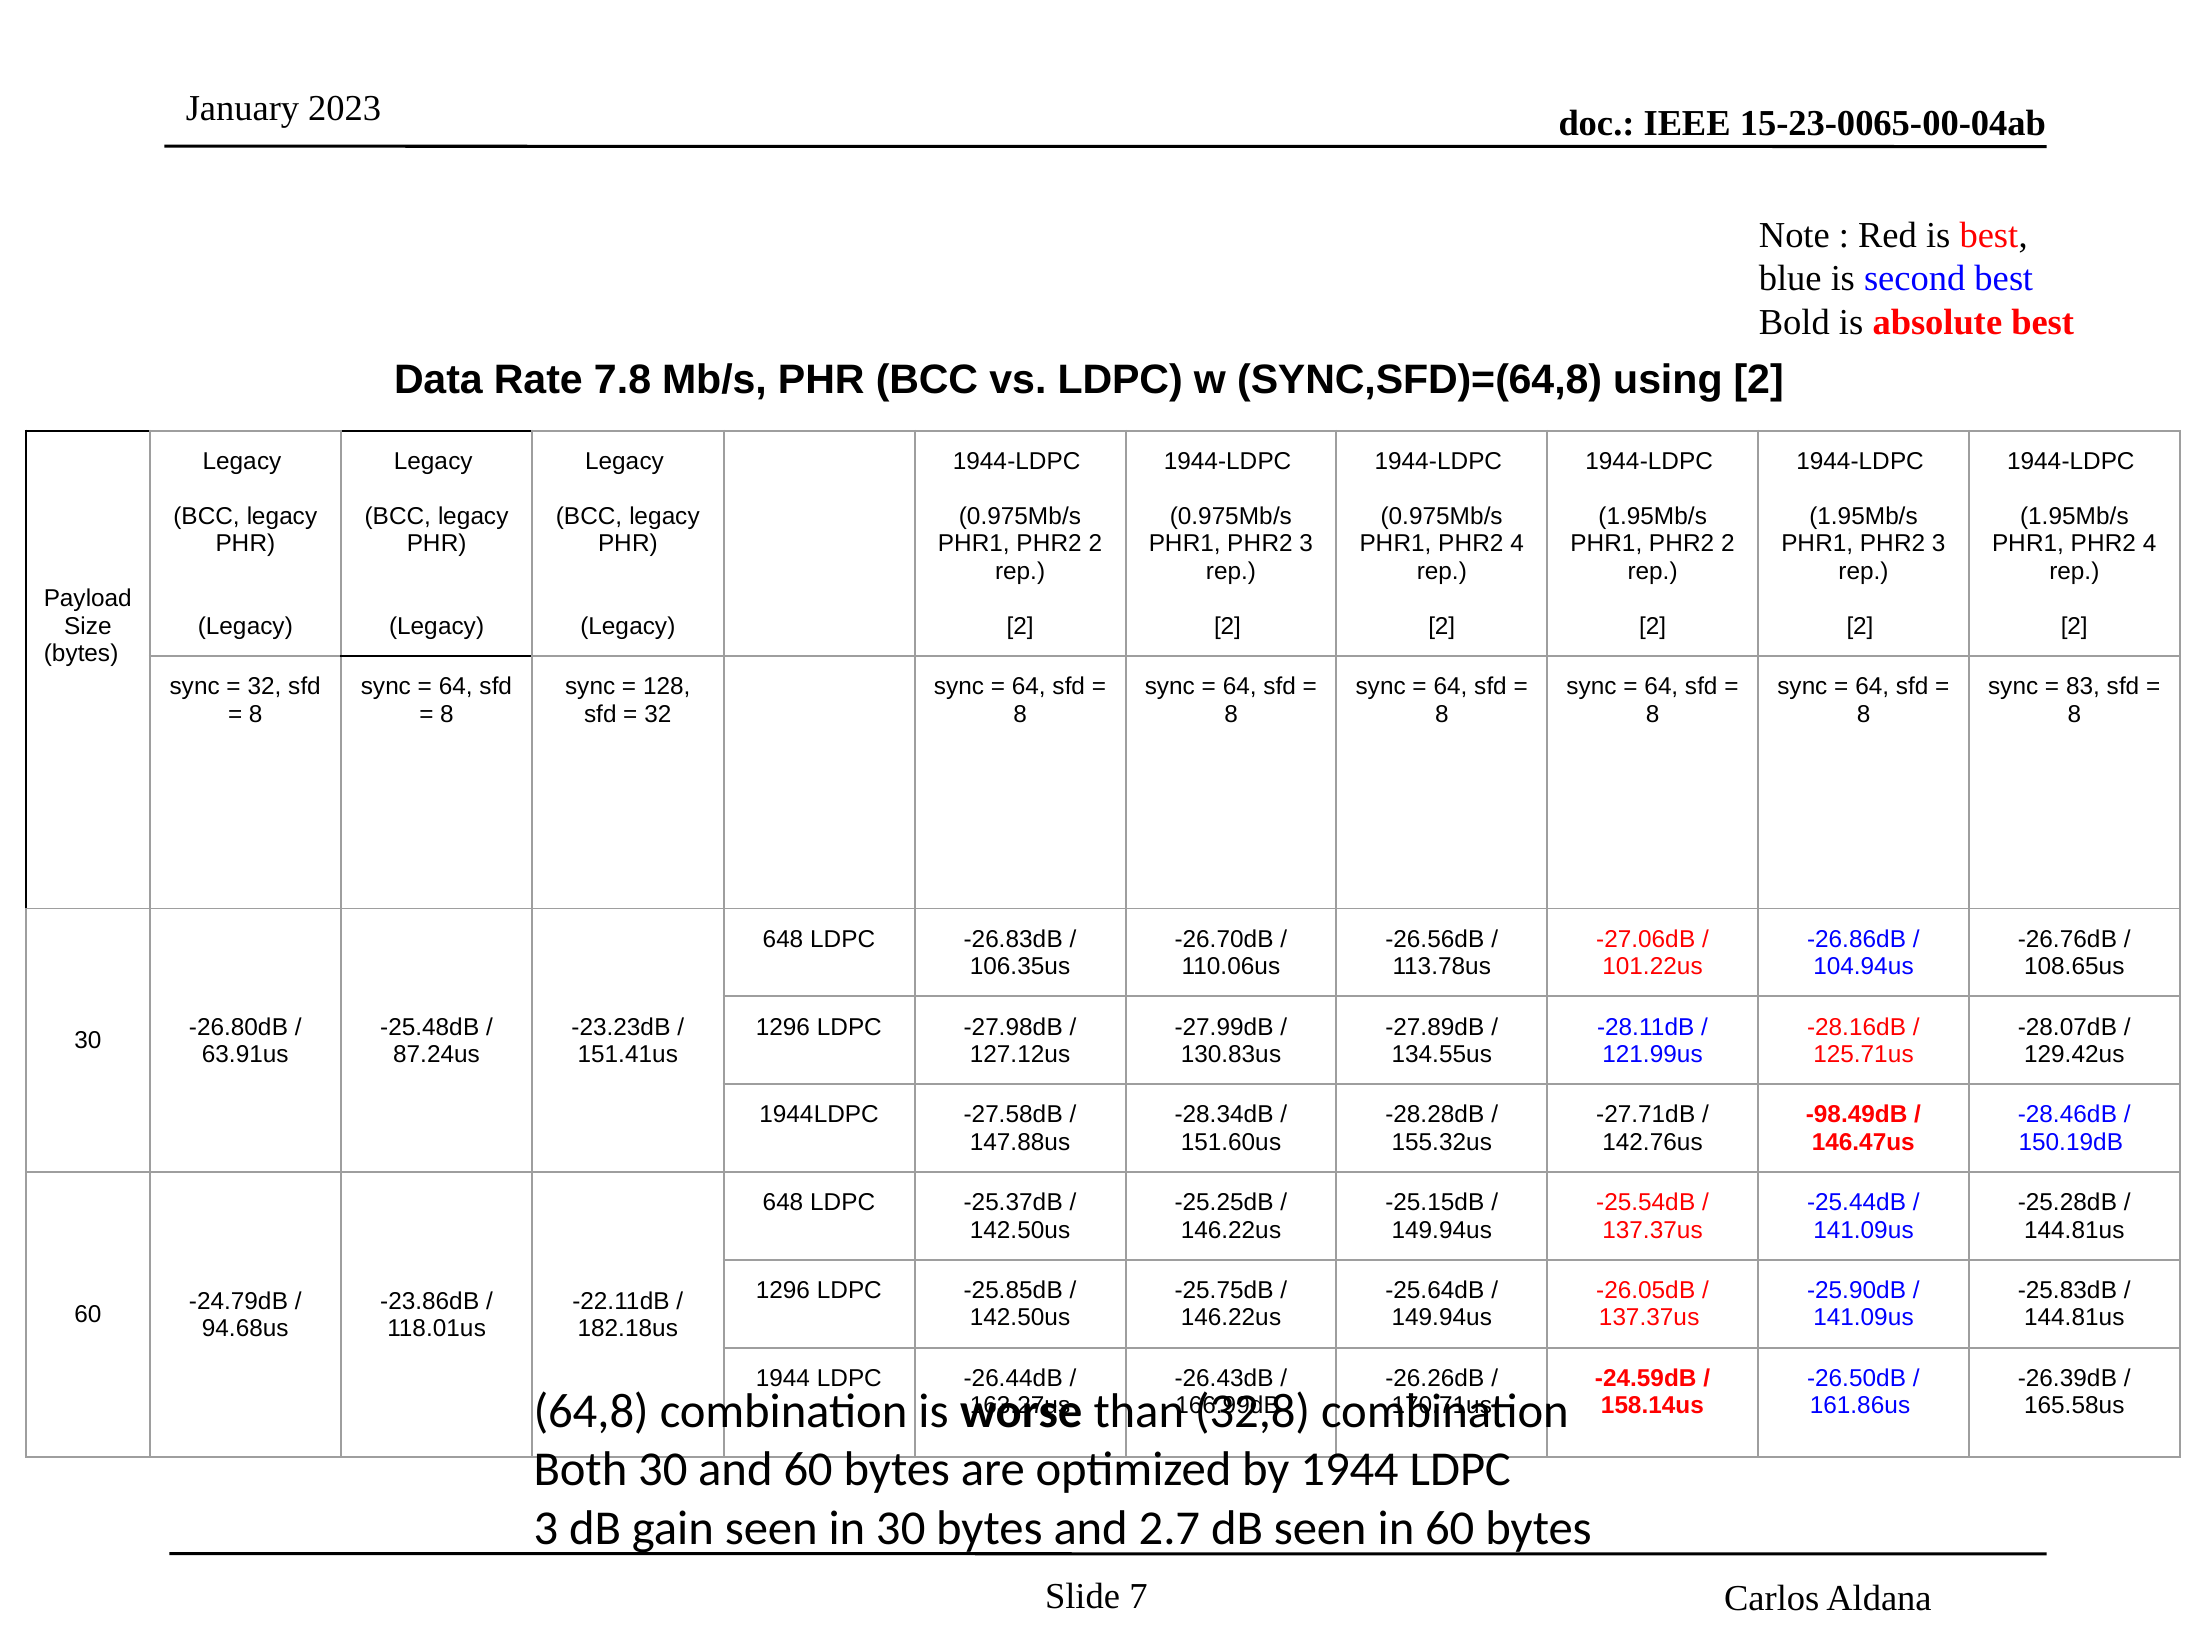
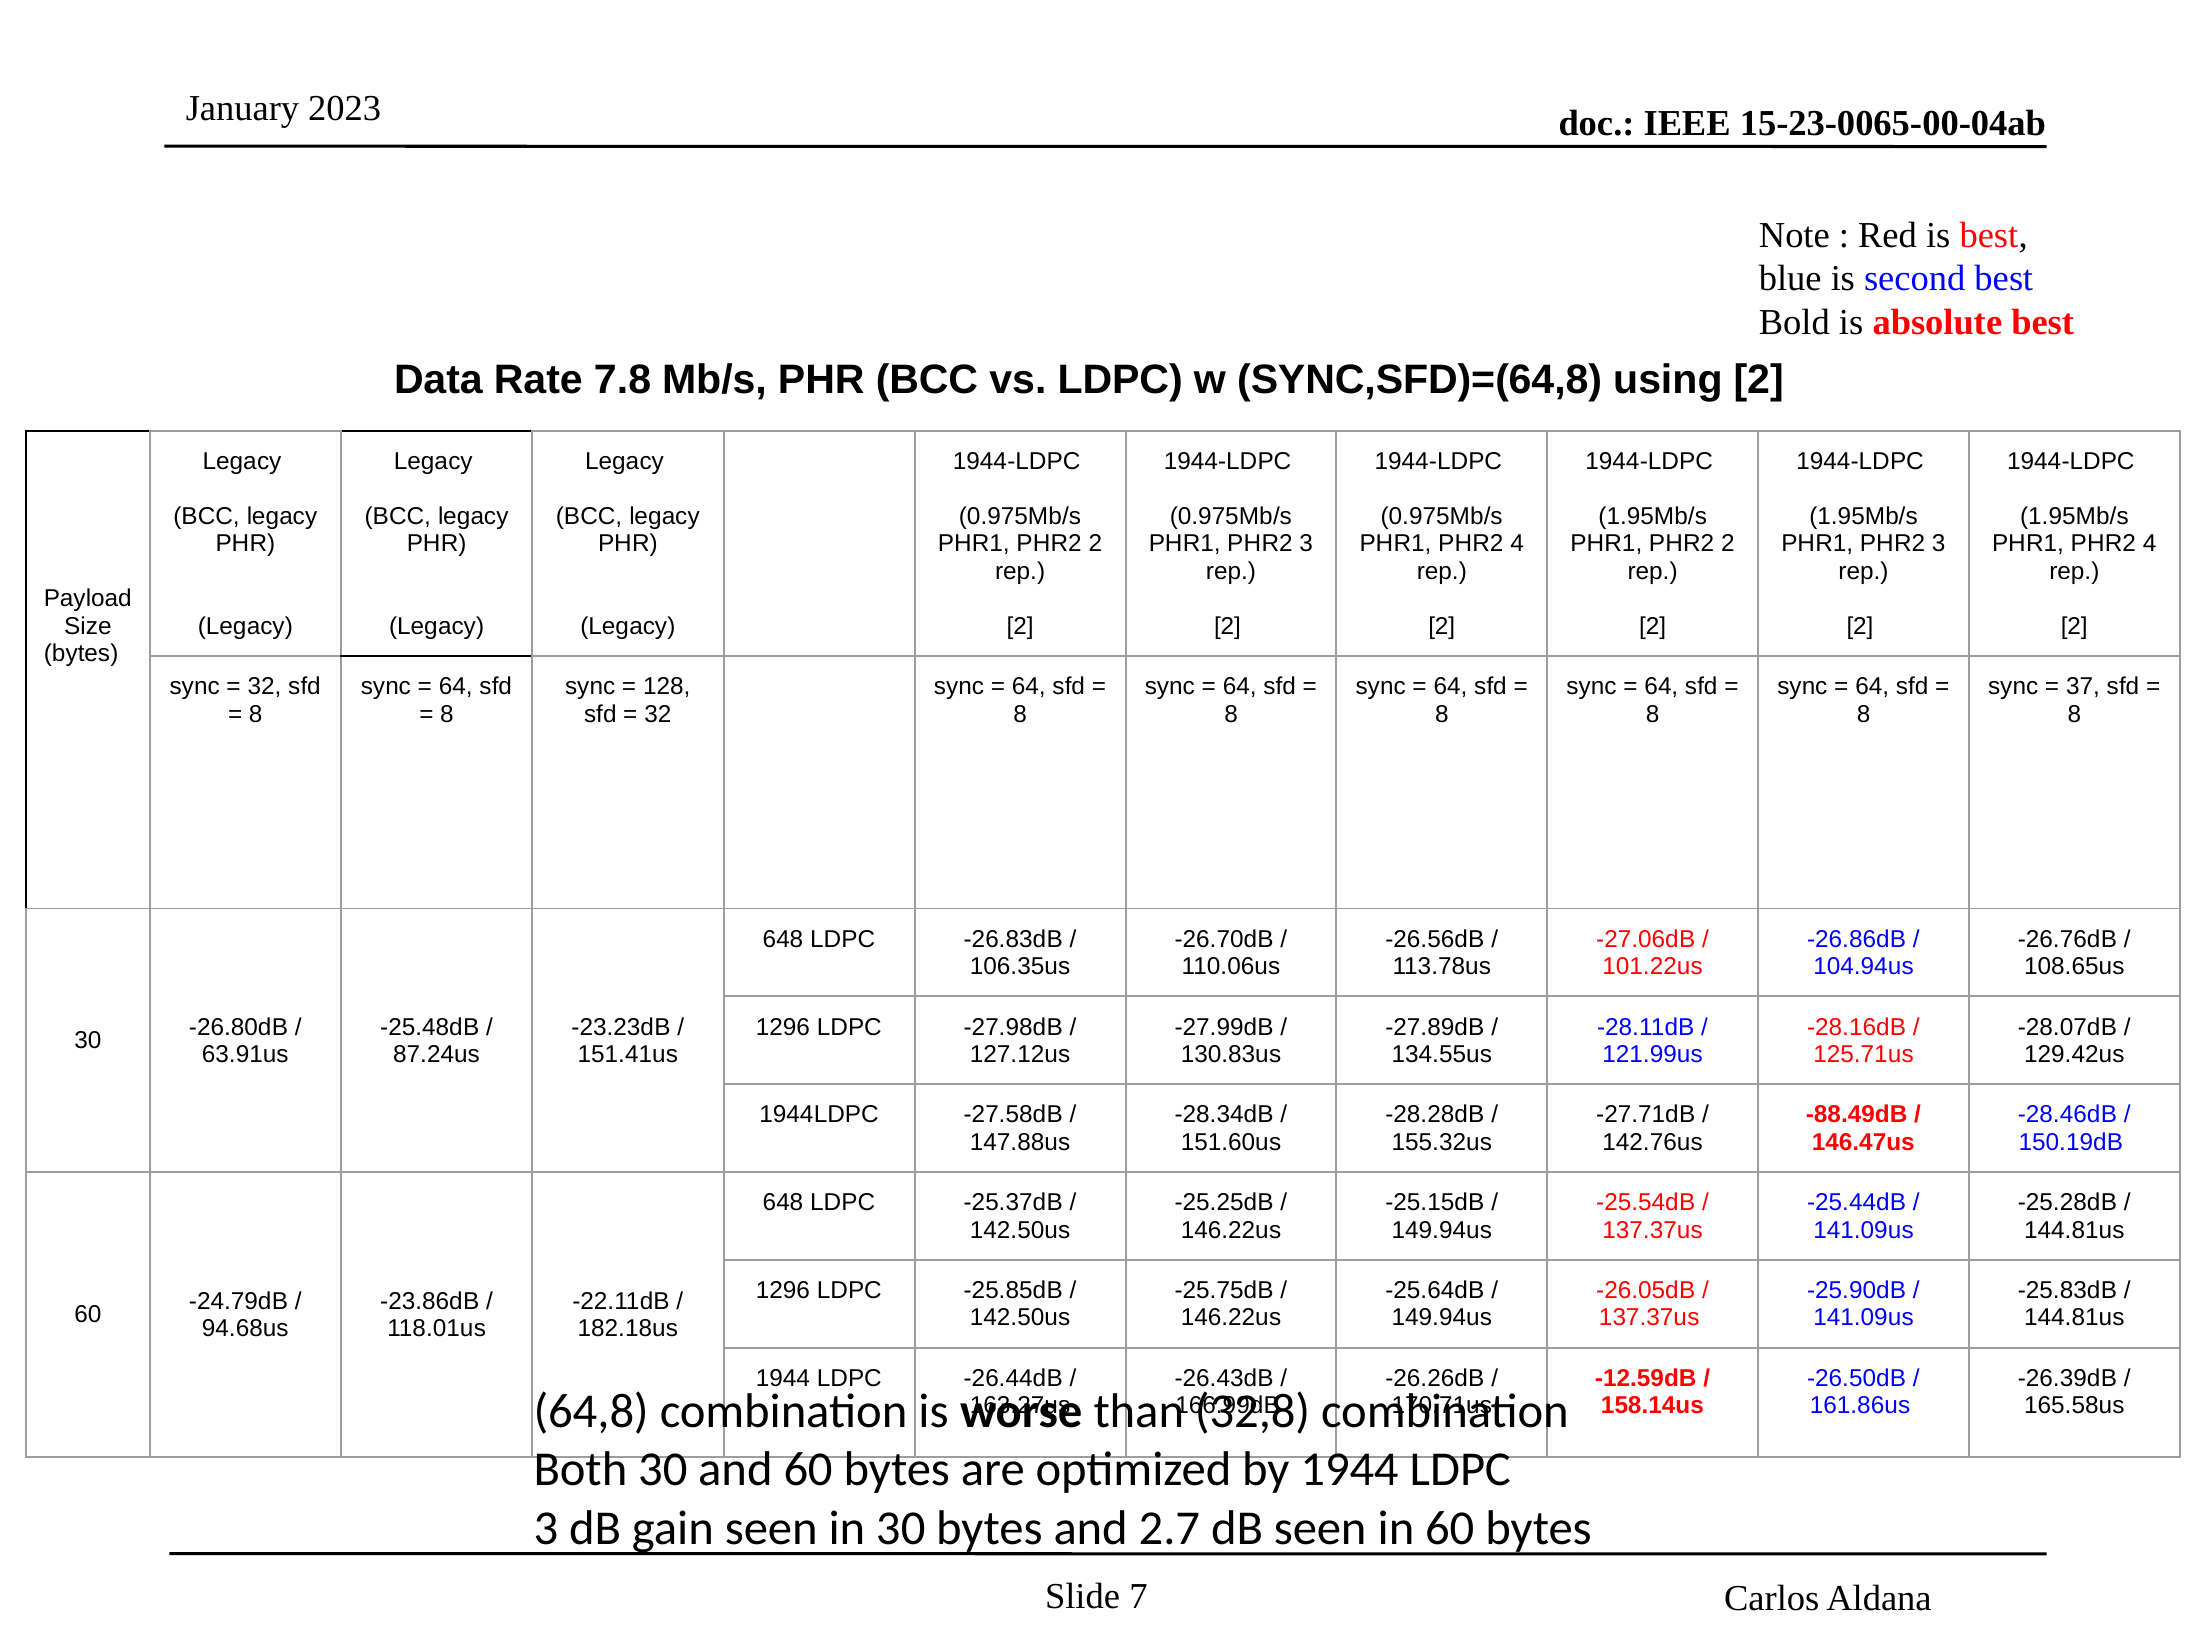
83: 83 -> 37 (2083, 686)
-98.49dB: -98.49dB -> -88.49dB (1857, 1115)
-24.59dB: -24.59dB -> -12.59dB (1646, 1378)
